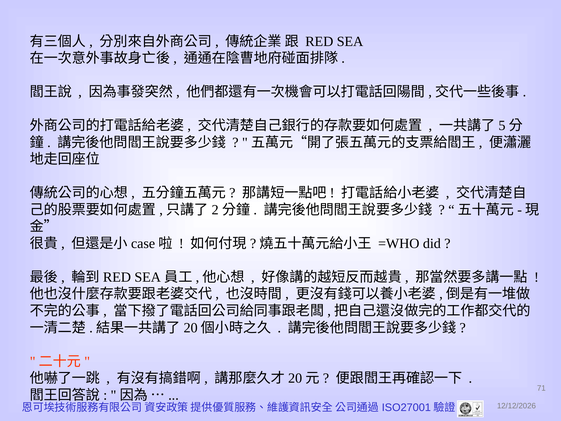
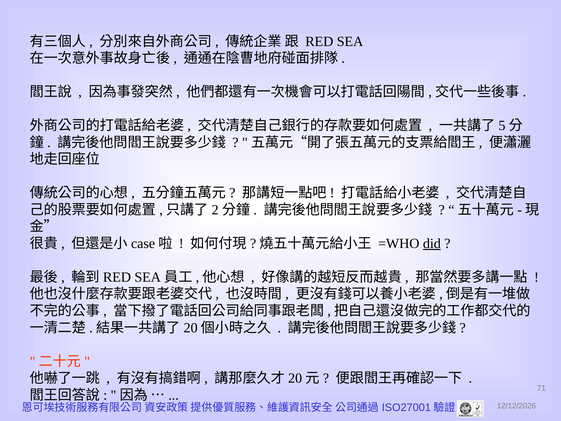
did underline: none -> present (432, 243)
